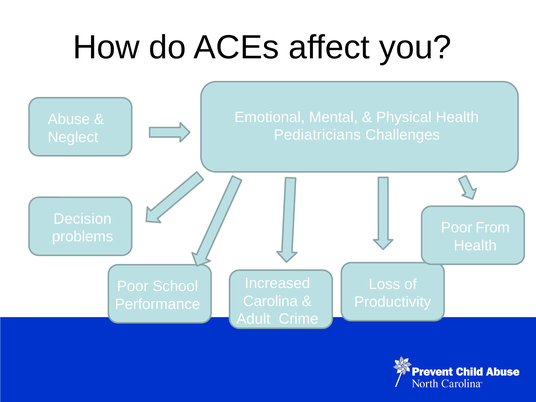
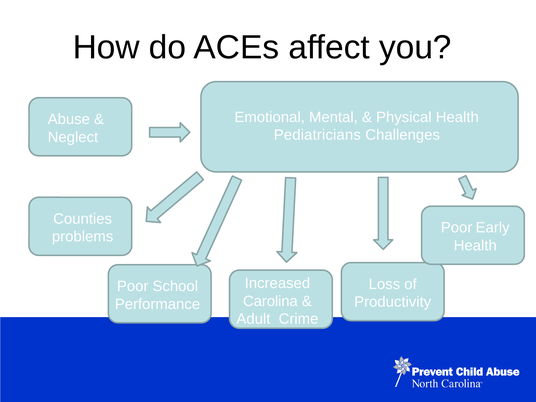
Decision: Decision -> Counties (83, 219)
From: From -> Early (493, 228)
